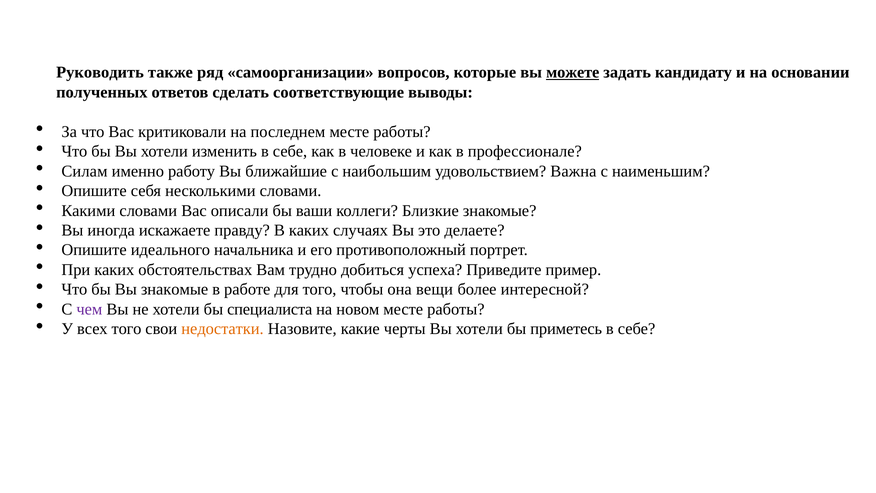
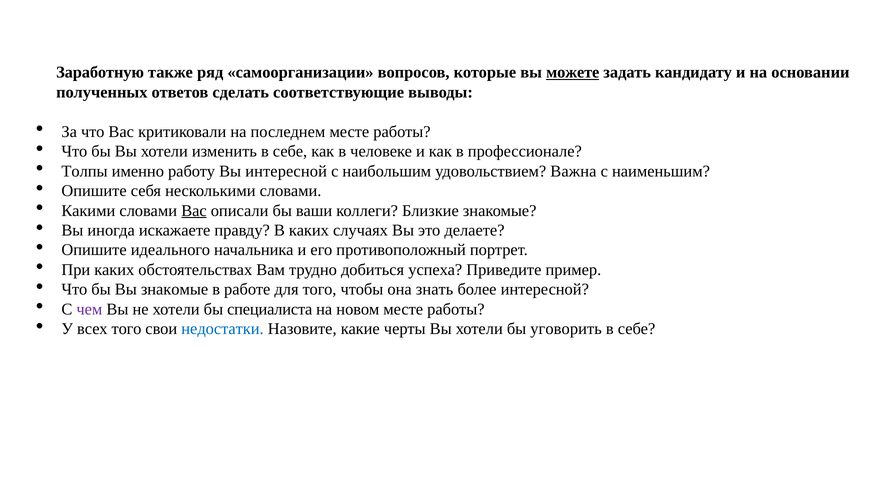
Руководить: Руководить -> Заработную (100, 73)
Силам: Силам -> Толпы (85, 171)
Вы ближайшие: ближайшие -> интересной (286, 171)
Вас underline: none -> present (194, 210)
вещи: вещи -> знать (435, 289)
недостатки colour: orange -> blue (223, 329)
приметесь: приметесь -> уговорить (566, 329)
